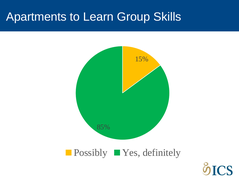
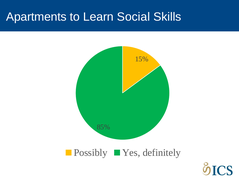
Group: Group -> Social (133, 17)
